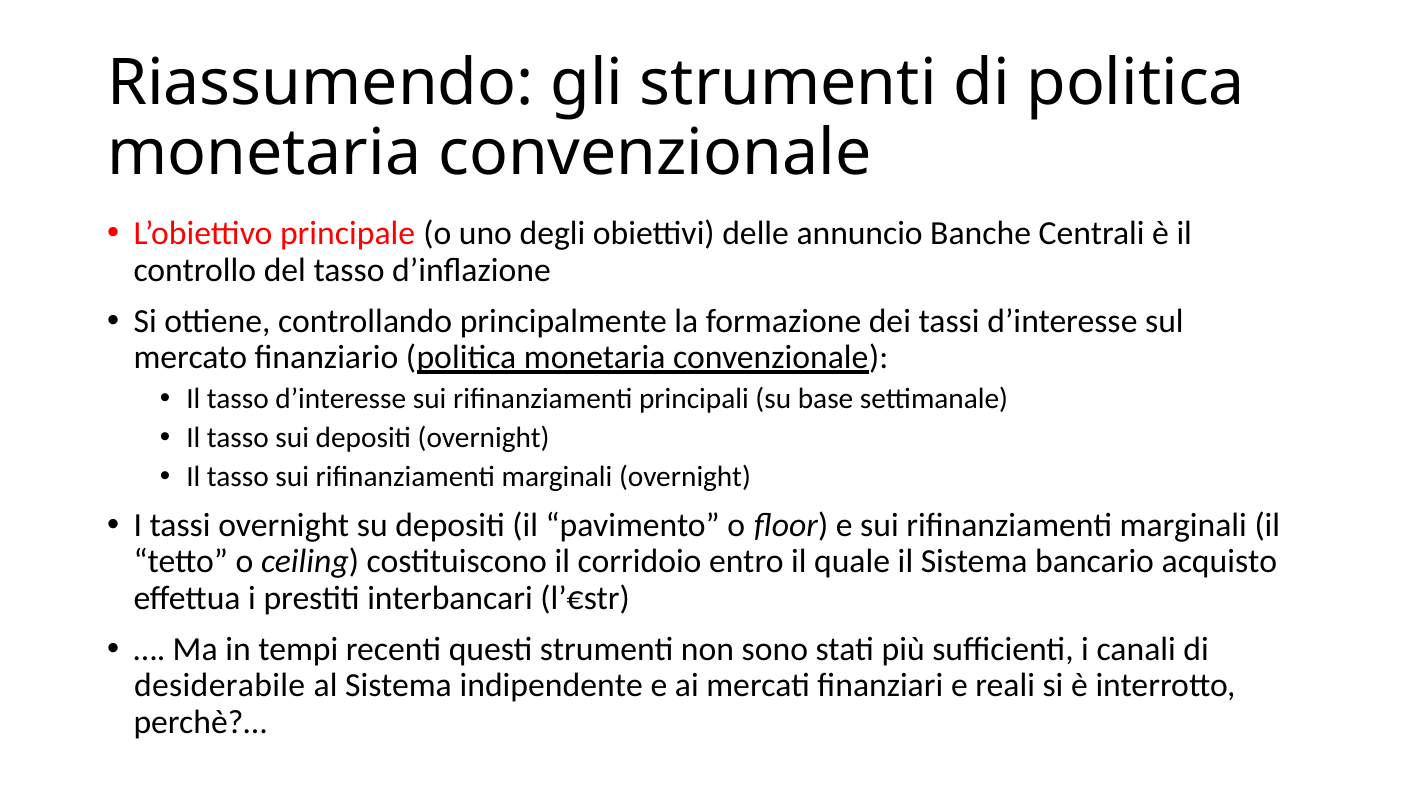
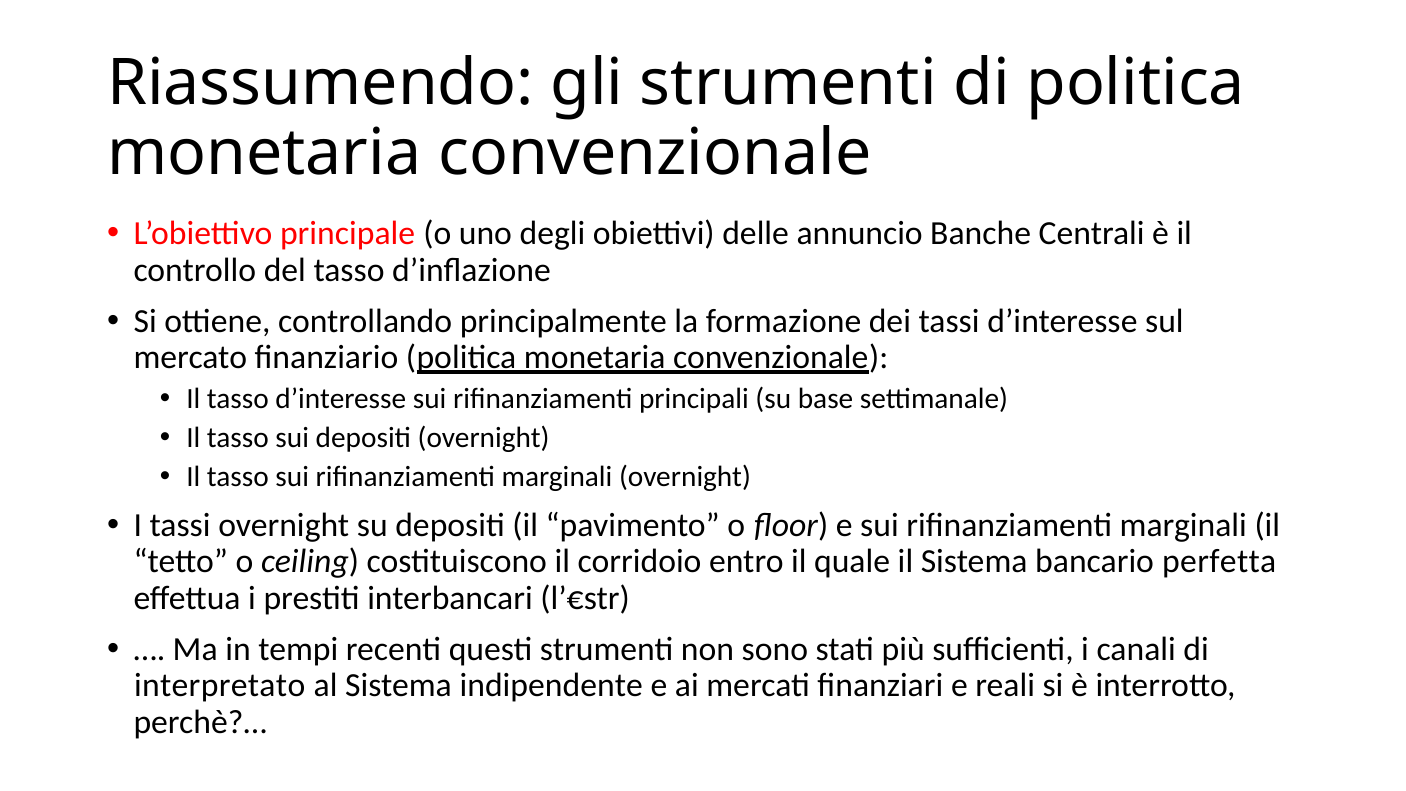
acquisto: acquisto -> perfetta (1219, 562)
desiderabile: desiderabile -> interpretato (220, 686)
